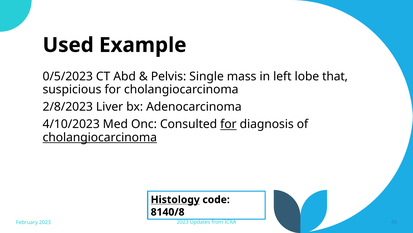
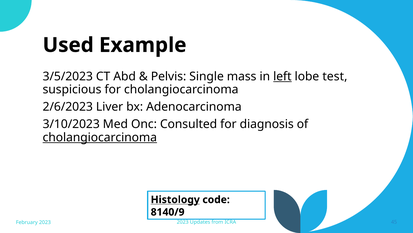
0/5/2023: 0/5/2023 -> 3/5/2023 (68, 76)
left underline: none -> present (282, 76)
that: that -> test (335, 76)
2/8/2023: 2/8/2023 -> 2/6/2023 (68, 107)
4/10/2023: 4/10/2023 -> 3/10/2023 (71, 124)
for underline: present -> none (228, 124)
8140/8: 8140/8 -> 8140/9 (168, 212)
